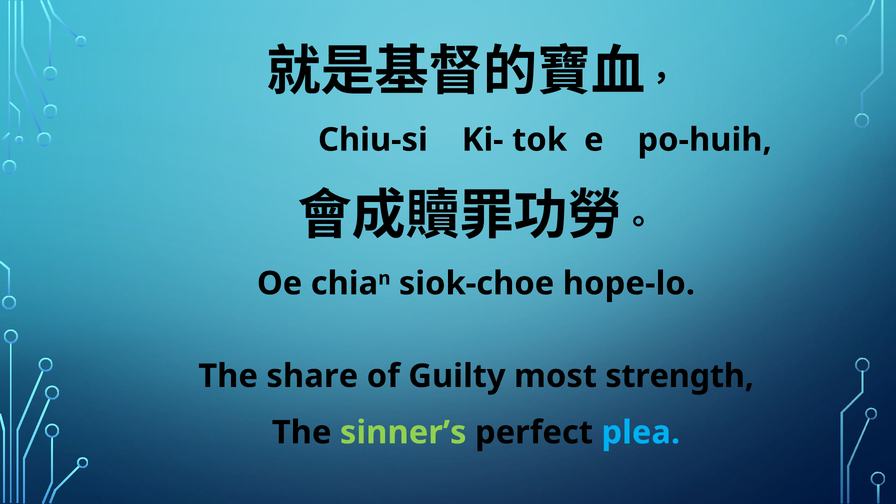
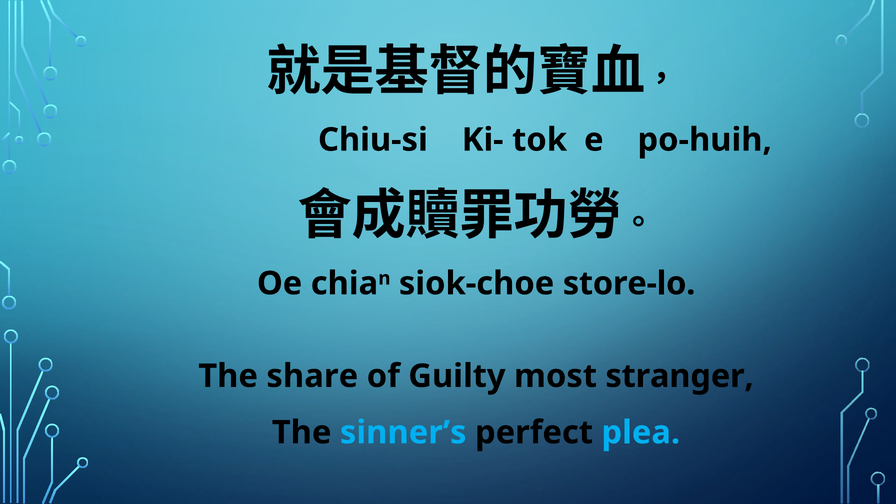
hope-lo: hope-lo -> store-lo (629, 283)
strength: strength -> stranger (680, 376)
sinner’s colour: light green -> light blue (403, 433)
